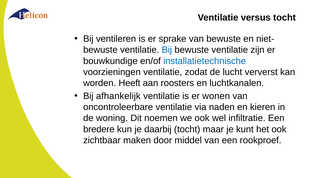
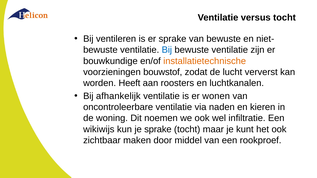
installatietechnische colour: blue -> orange (205, 61)
voorzieningen ventilatie: ventilatie -> bouwstof (163, 72)
bredere: bredere -> wikiwijs (99, 130)
je daarbij: daarbij -> sprake (158, 130)
